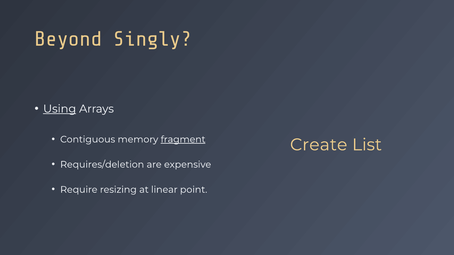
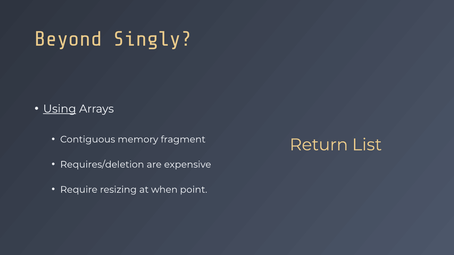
fragment underline: present -> none (183, 140)
Create: Create -> Return (319, 145)
linear: linear -> when (164, 190)
